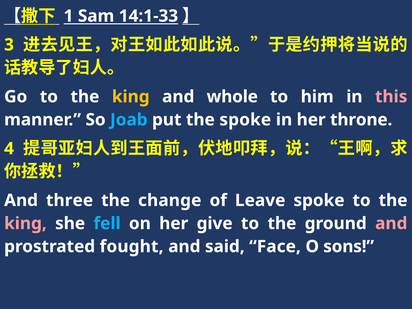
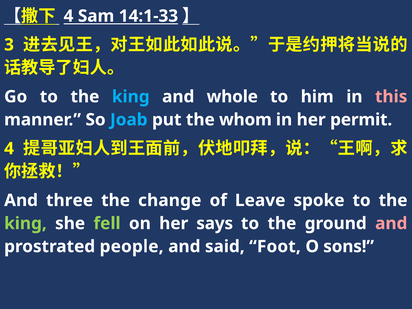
1: 1 -> 4 (68, 16)
king colour: yellow -> light blue (131, 97)
the spoke: spoke -> whom (245, 120)
throne: throne -> permit (361, 120)
king colour: pink -> light green (25, 223)
fell colour: light blue -> light green (107, 223)
give: give -> says (215, 223)
fought: fought -> people (132, 247)
Face: Face -> Foot (275, 247)
